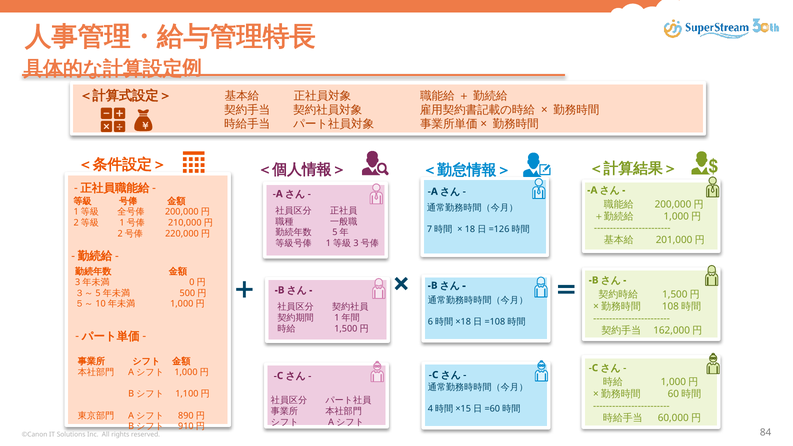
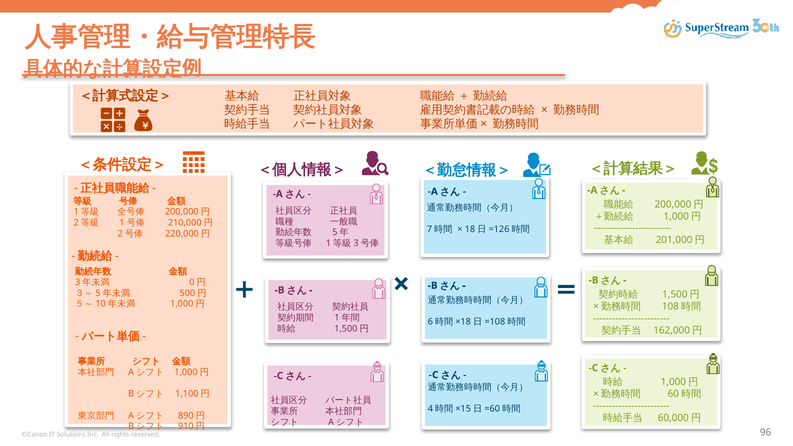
84: 84 -> 96 (766, 433)
